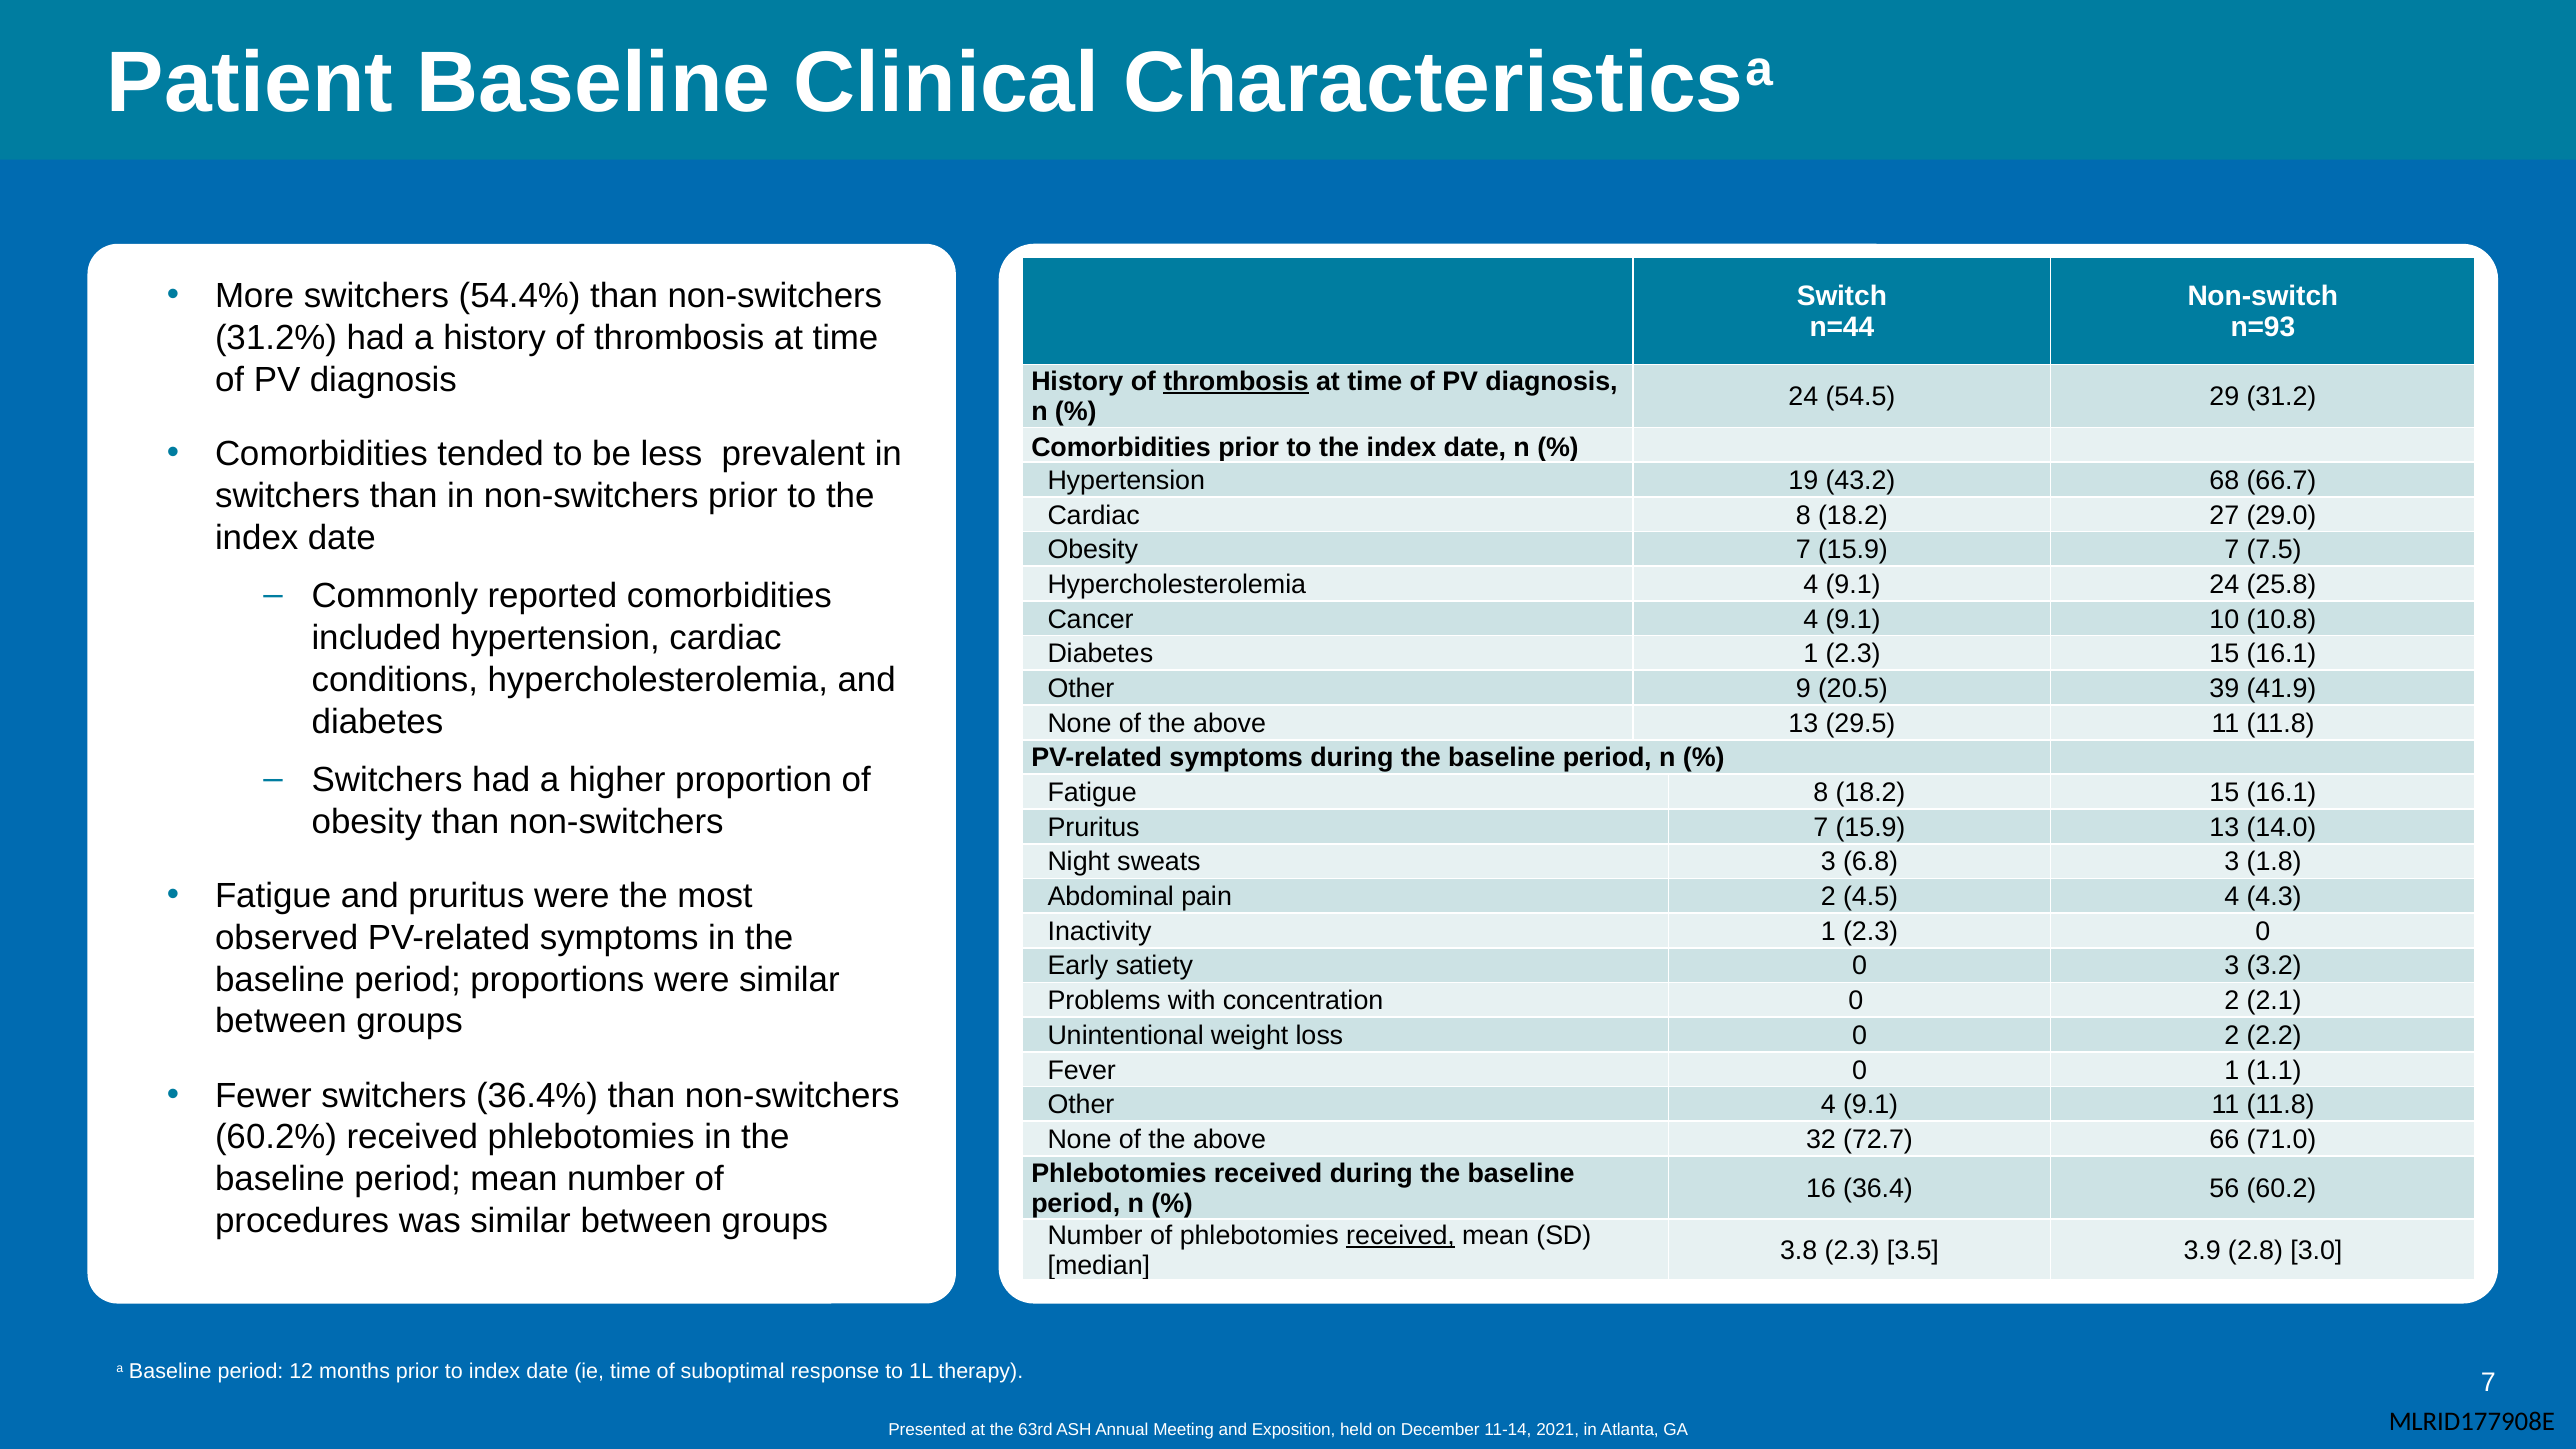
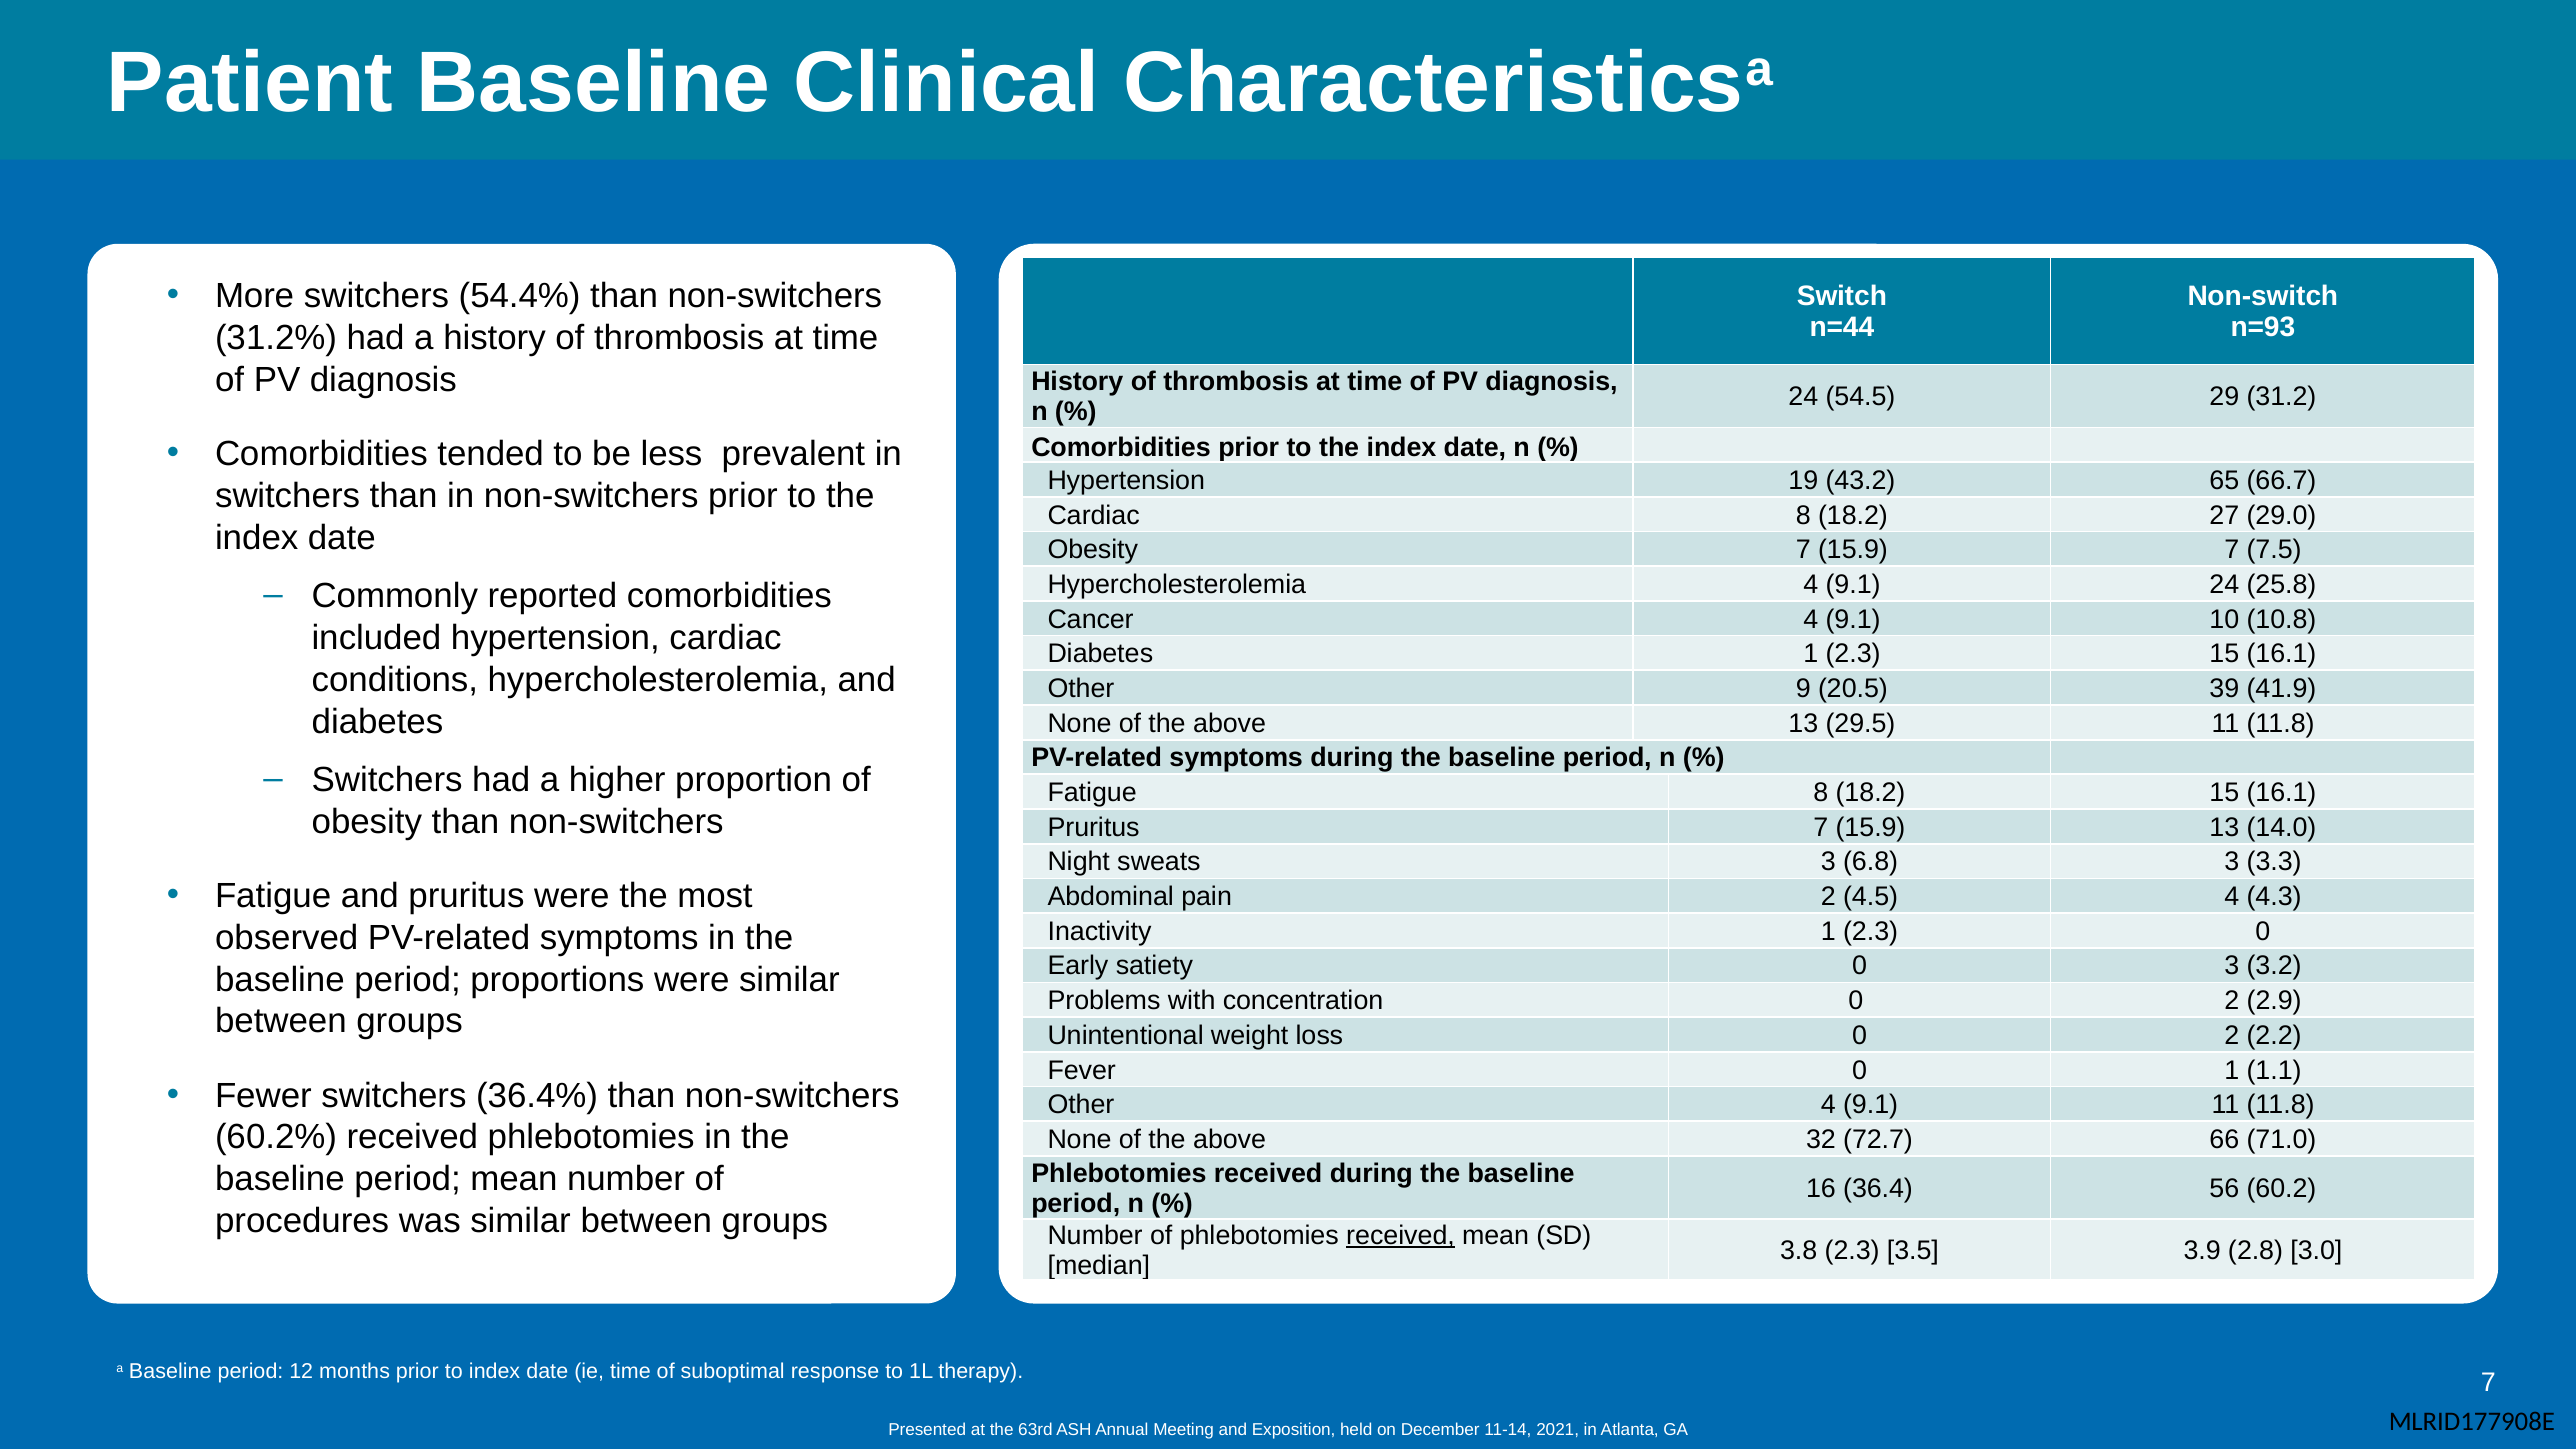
thrombosis underline: present -> none (1236, 381)
68: 68 -> 65 (2224, 481)
1.8: 1.8 -> 3.3 (2274, 862)
2.1: 2.1 -> 2.9 (2274, 1001)
